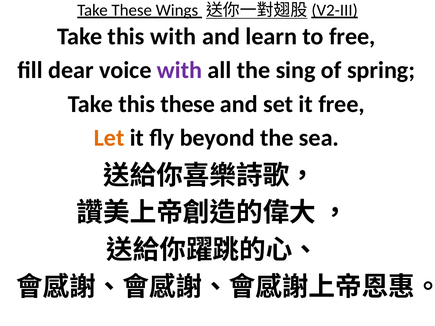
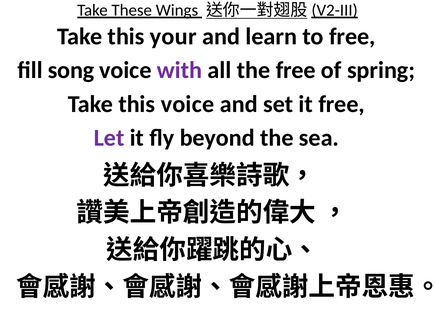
this with: with -> your (173, 36)
dear: dear -> song (71, 70)
the sing: sing -> free (296, 70)
this these: these -> voice (187, 104)
Let colour: orange -> purple (109, 138)
